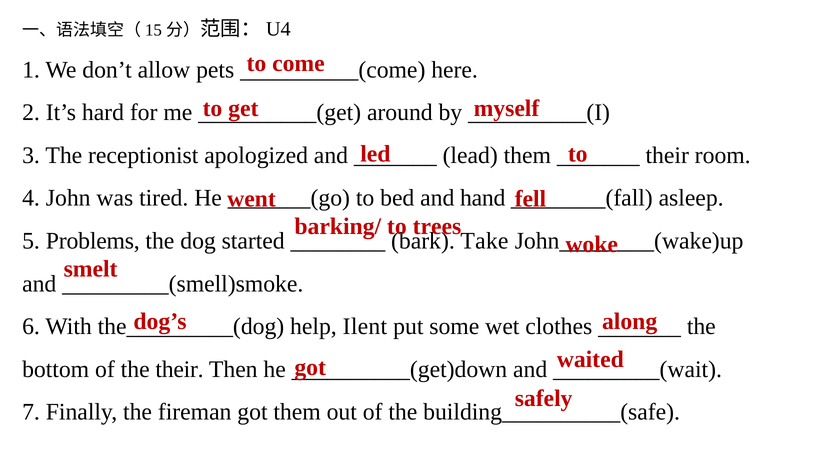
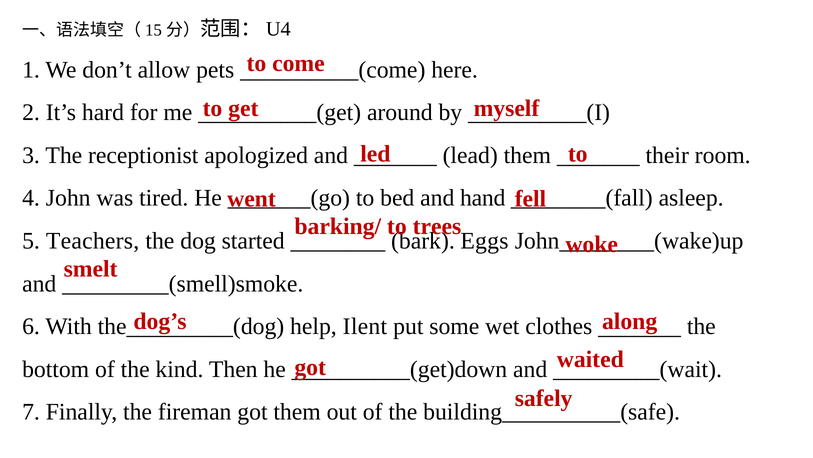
Problems: Problems -> Teachers (93, 241)
Take: Take -> Eggs (484, 241)
the their: their -> kind (179, 369)
